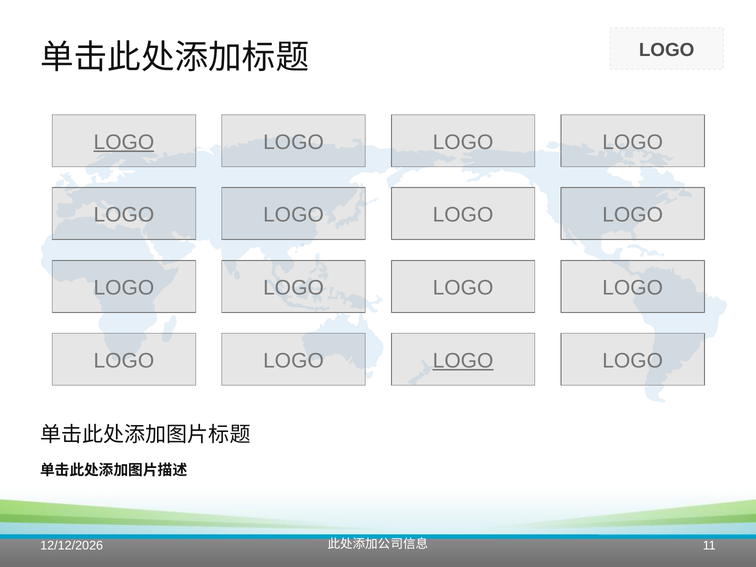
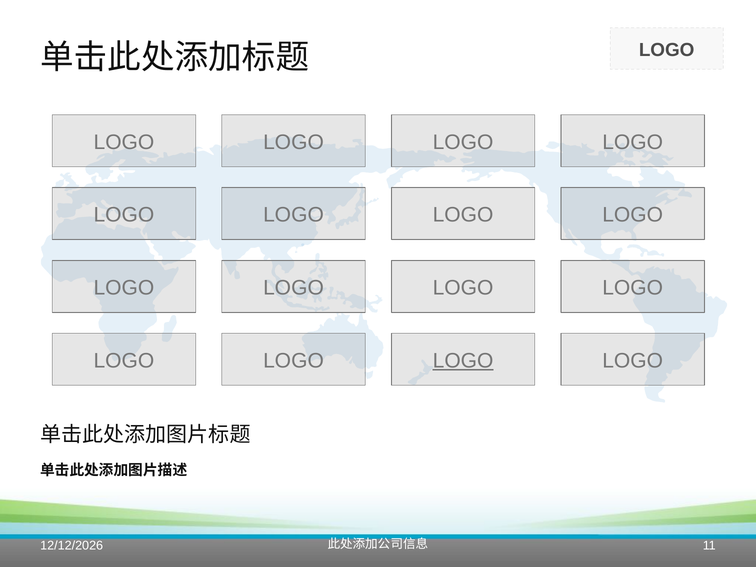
LOGO underline: present -> none (124, 142)
